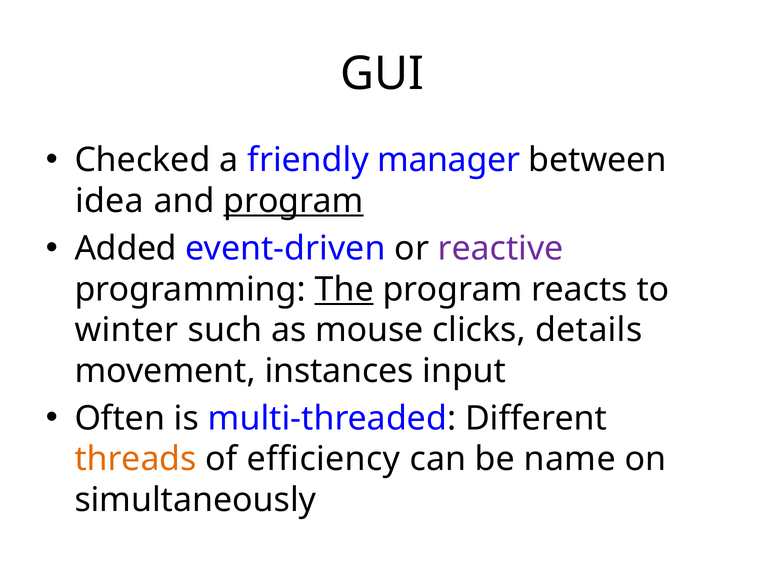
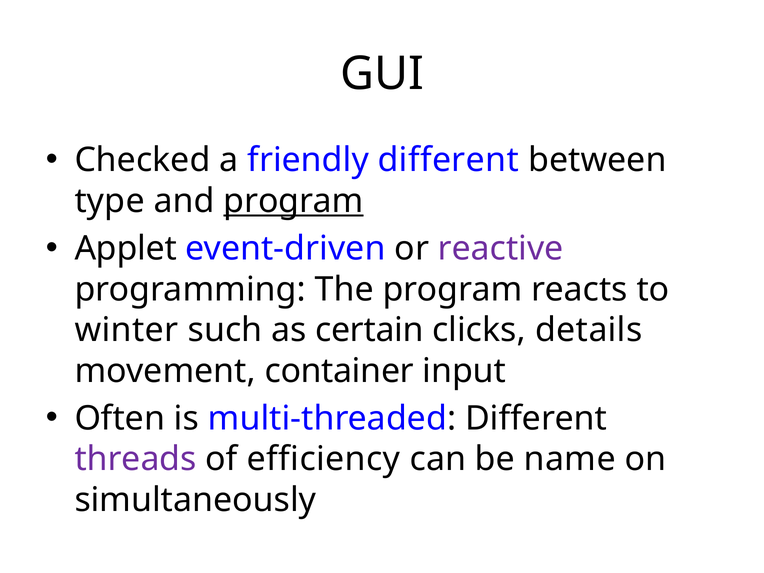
friendly manager: manager -> different (448, 160)
idea: idea -> type (110, 201)
Added: Added -> Applet (126, 249)
The underline: present -> none (344, 289)
mouse: mouse -> certain (369, 330)
instances: instances -> container (339, 371)
threads colour: orange -> purple (135, 459)
